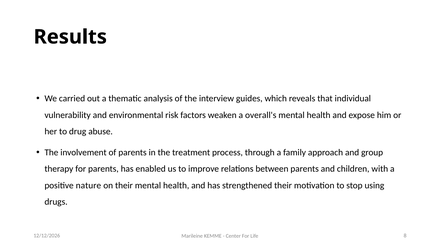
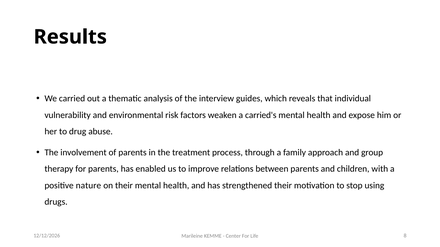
overall's: overall's -> carried's (261, 115)
